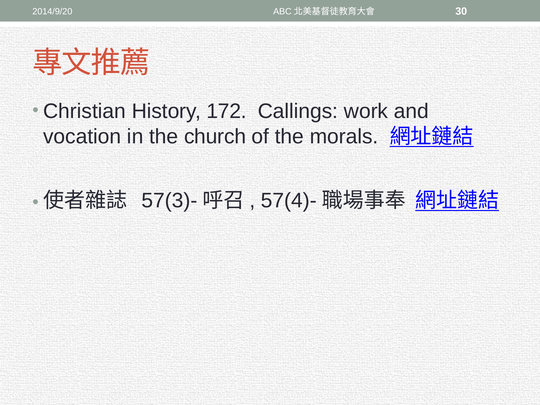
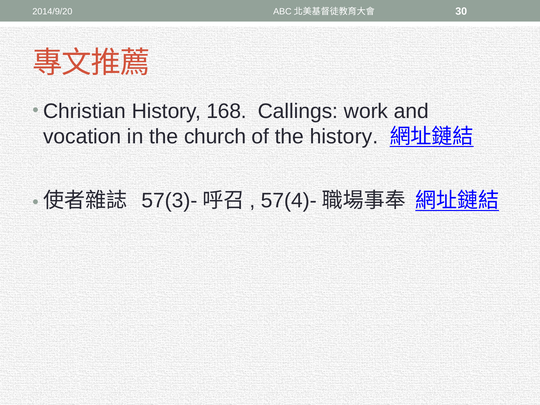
172: 172 -> 168 (227, 111)
the morals: morals -> history (344, 136)
